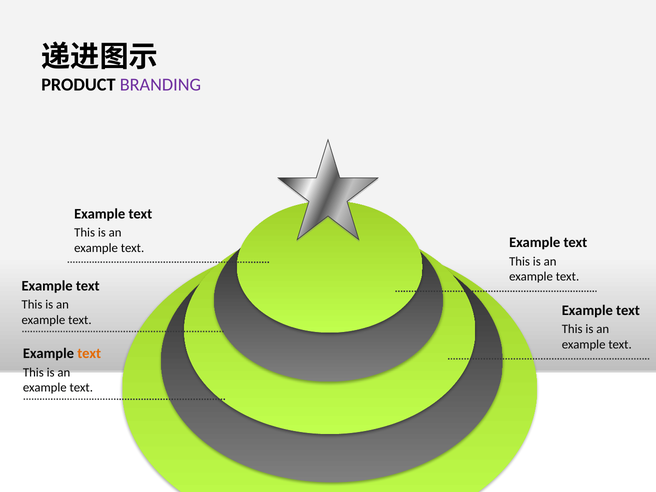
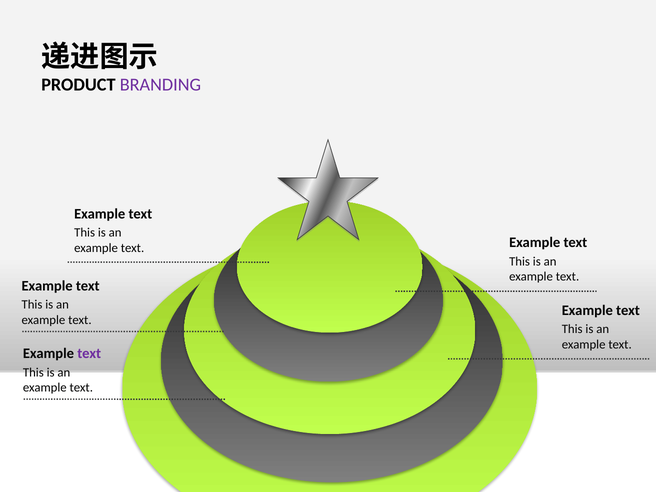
text colour: orange -> purple (89, 353)
